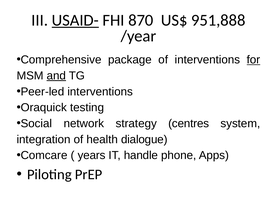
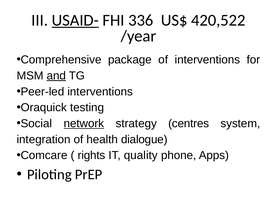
870: 870 -> 336 (141, 20)
951,888: 951,888 -> 420,522 (218, 20)
for underline: present -> none (253, 60)
network underline: none -> present (84, 123)
years: years -> rights (92, 155)
handle: handle -> quality (141, 155)
